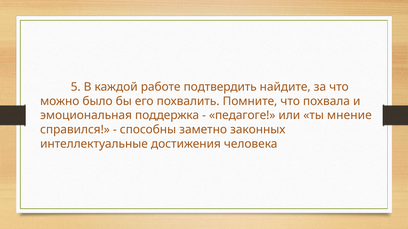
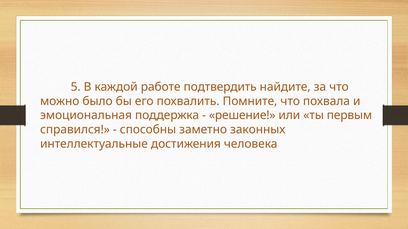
педагоге: педагоге -> решение (242, 116)
мнение: мнение -> первым (349, 116)
